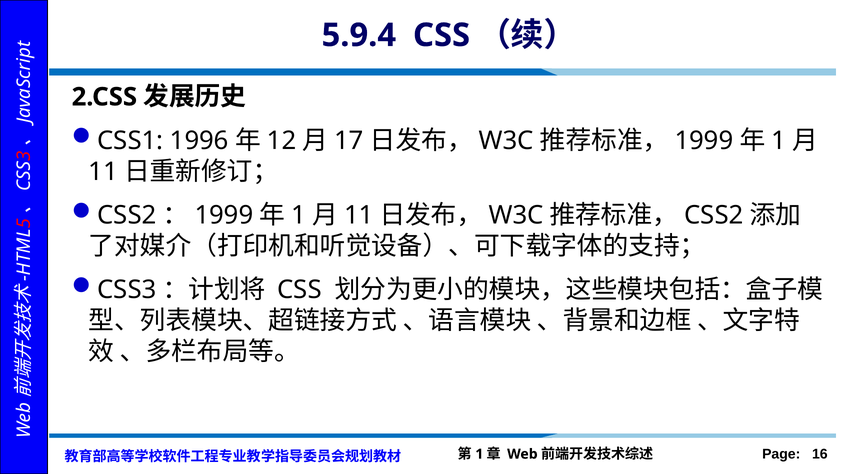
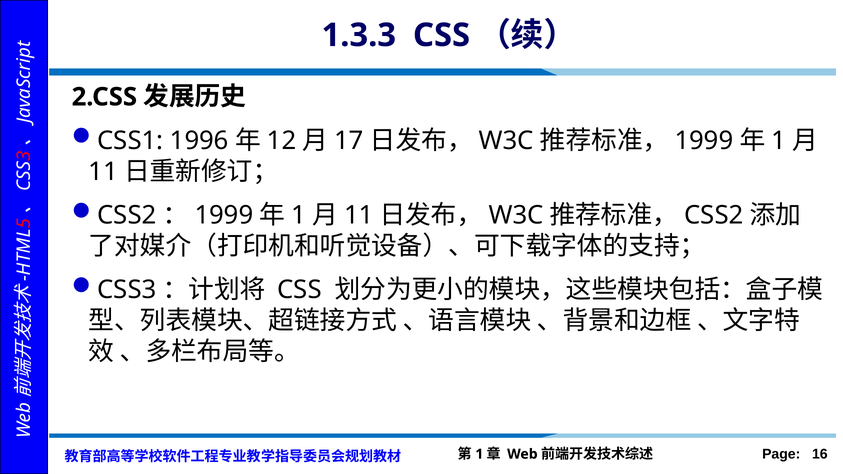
5.9.4: 5.9.4 -> 1.3.3 (359, 35)
